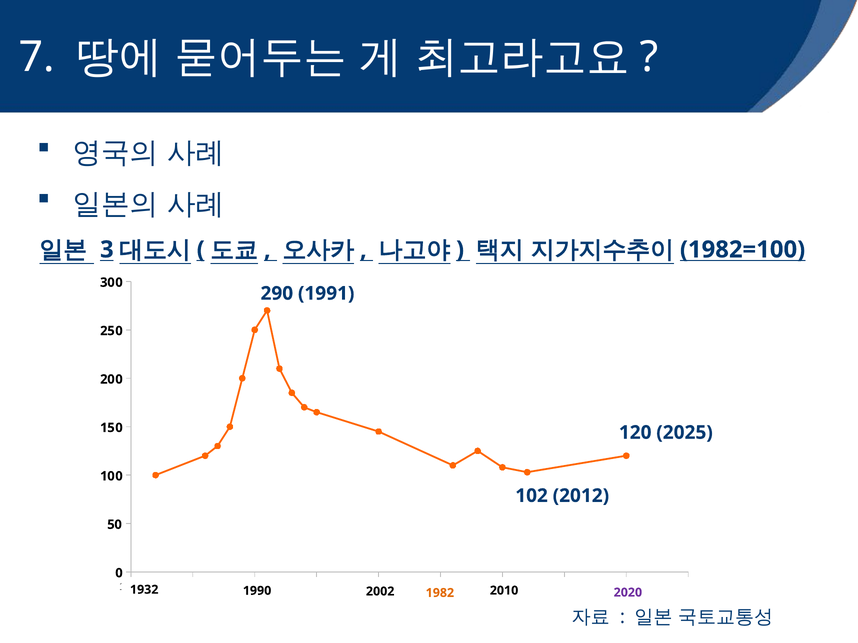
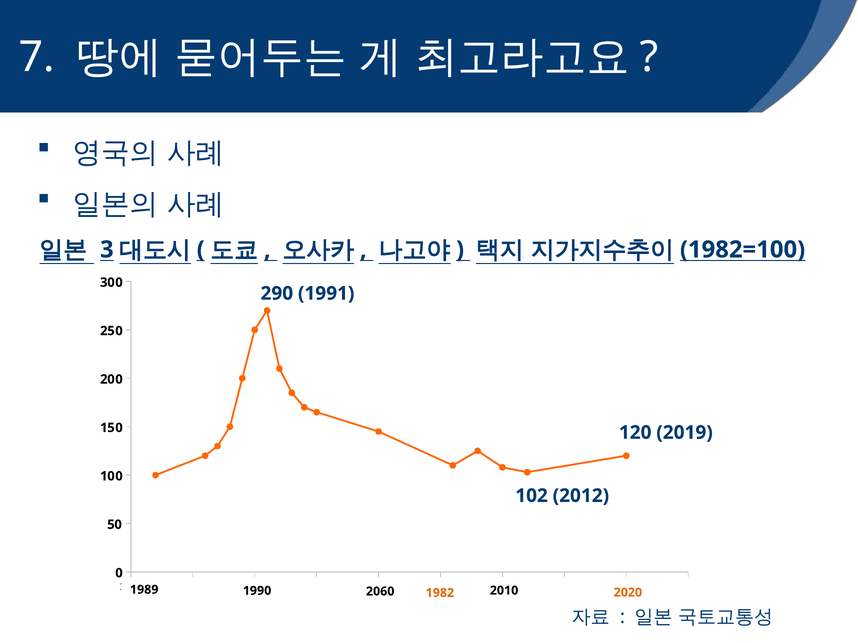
120 2025: 2025 -> 2019 (685, 433)
1932: 1932 -> 1989 (144, 590)
2002: 2002 -> 2060 (380, 592)
2020 colour: purple -> orange (628, 593)
